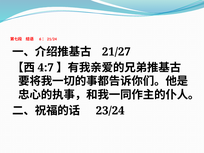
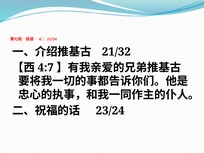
21/27: 21/27 -> 21/32 (116, 52)
